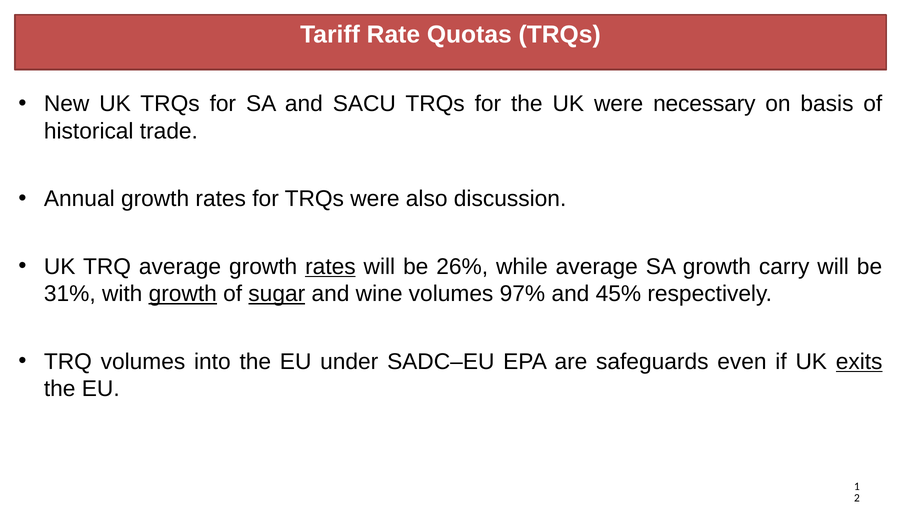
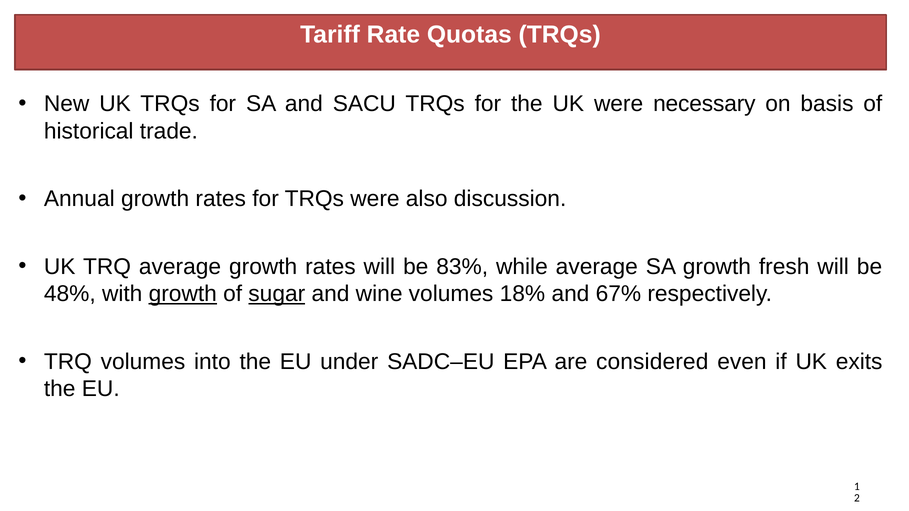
rates underline: present -> none (330, 267)
26%: 26% -> 83% (462, 267)
carry: carry -> fresh (784, 267)
31%: 31% -> 48% (70, 294)
97%: 97% -> 18% (522, 294)
45%: 45% -> 67% (618, 294)
safeguards: safeguards -> considered (652, 362)
exits underline: present -> none (859, 362)
